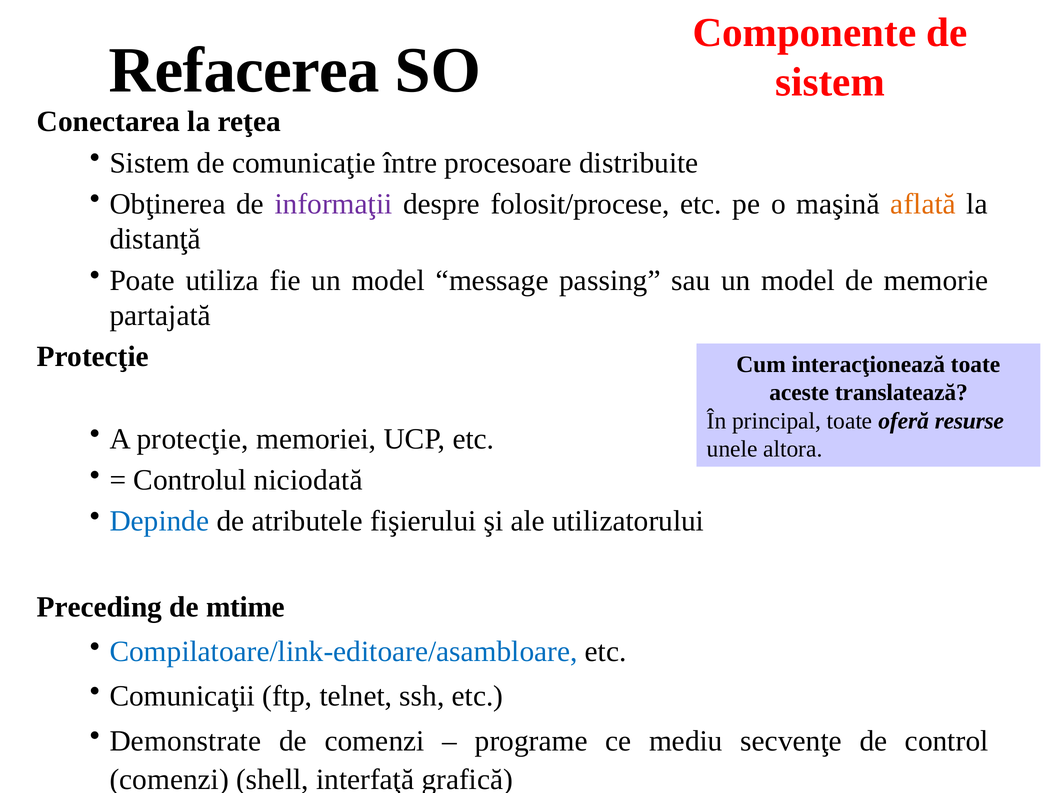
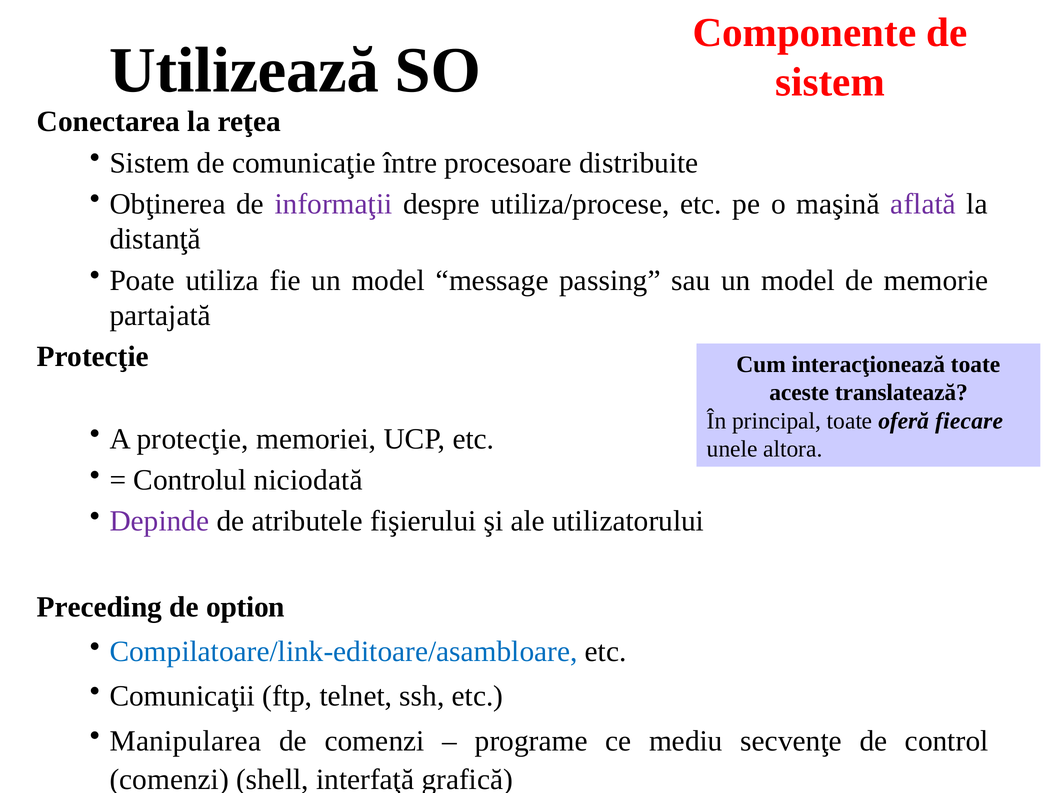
Refacerea: Refacerea -> Utilizează (244, 71)
folosit/procese: folosit/procese -> utiliza/procese (580, 204)
aflată colour: orange -> purple (923, 204)
resurse: resurse -> fiecare (969, 421)
Depinde colour: blue -> purple (159, 522)
mtime: mtime -> option (245, 607)
Demonstrate: Demonstrate -> Manipularea (185, 741)
